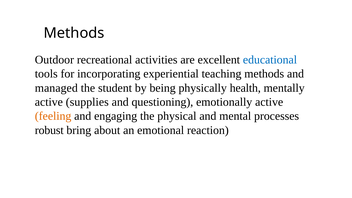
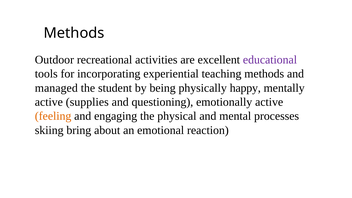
educational colour: blue -> purple (270, 60)
health: health -> happy (245, 88)
robust: robust -> skiing (49, 130)
